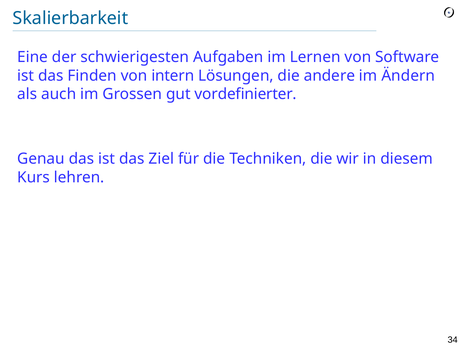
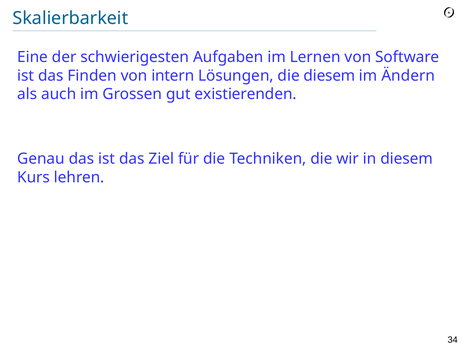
die andere: andere -> diesem (329, 75)
vordefinierter: vordefinierter -> existierenden (246, 94)
